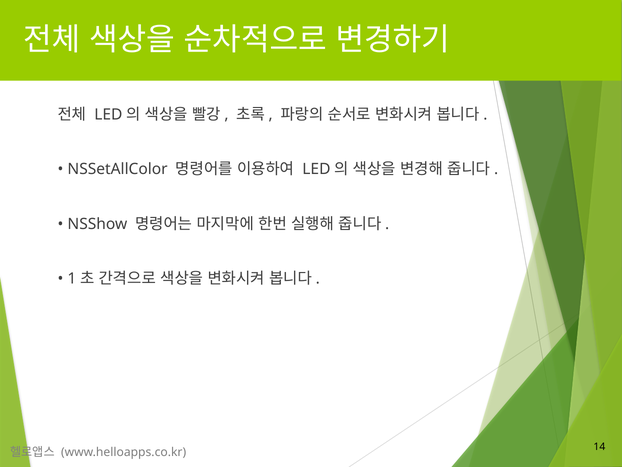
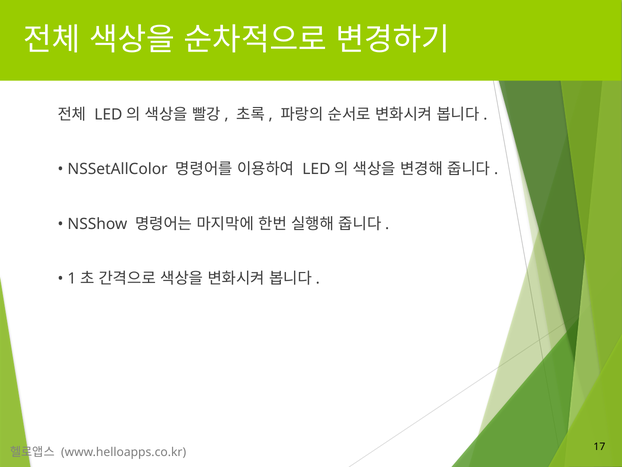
14: 14 -> 17 (599, 446)
